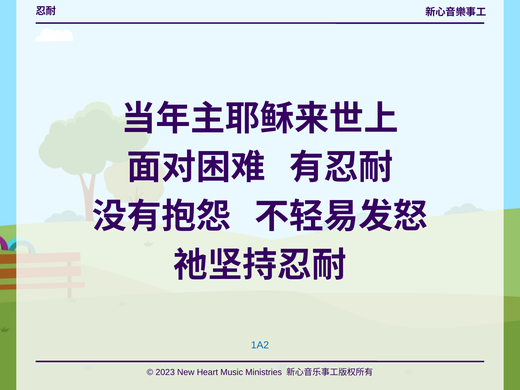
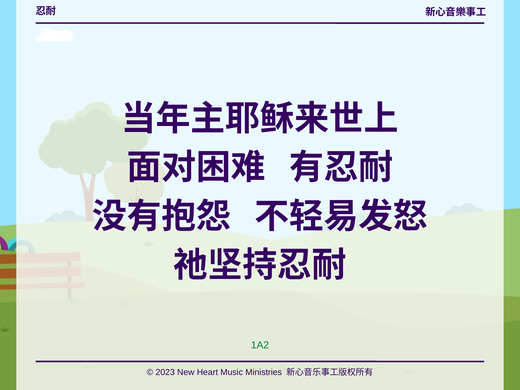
1A2 colour: blue -> green (260, 345)
